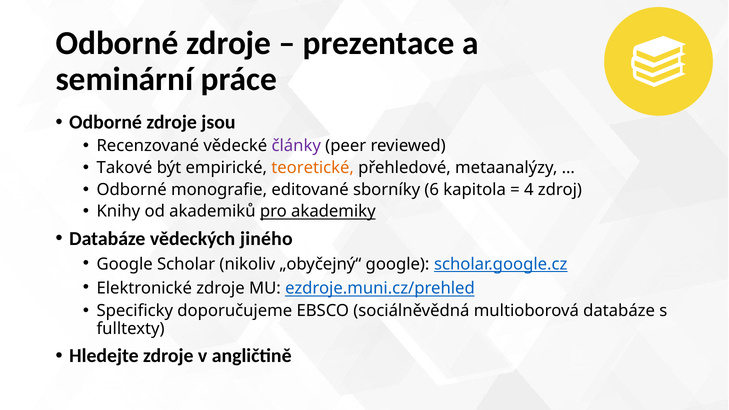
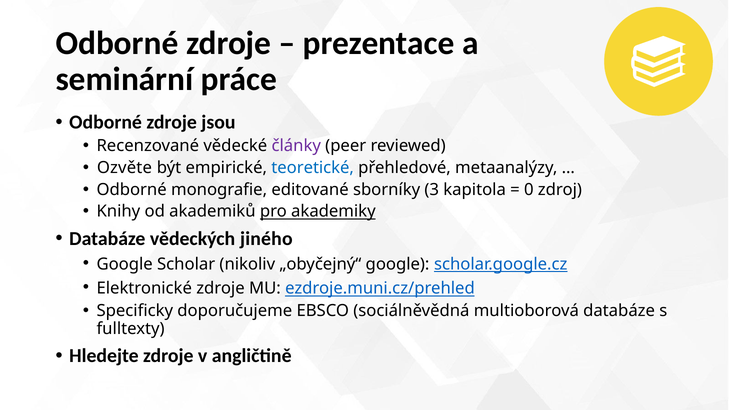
Takové: Takové -> Ozvěte (124, 168)
teoretické colour: orange -> blue (313, 168)
6: 6 -> 3 (432, 190)
4: 4 -> 0 (529, 190)
